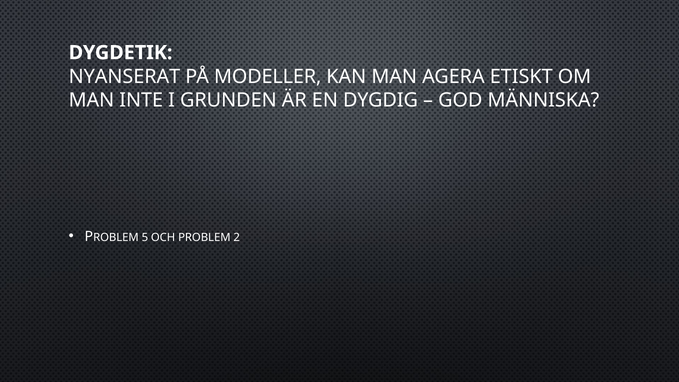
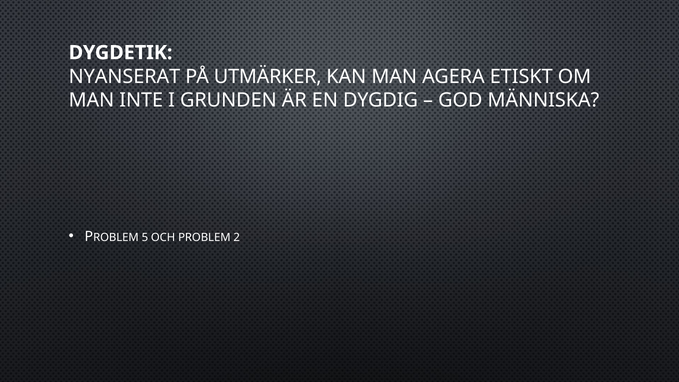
MODELLER: MODELLER -> UTMÄRKER (268, 76)
